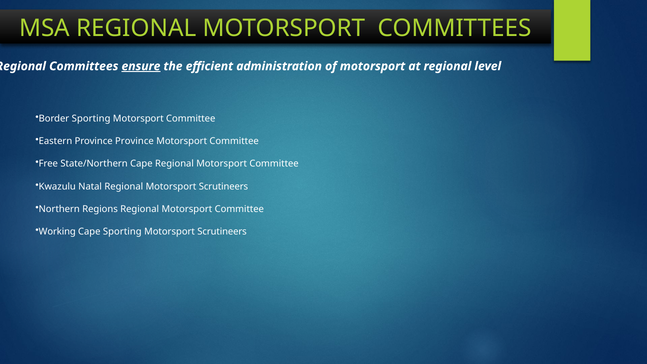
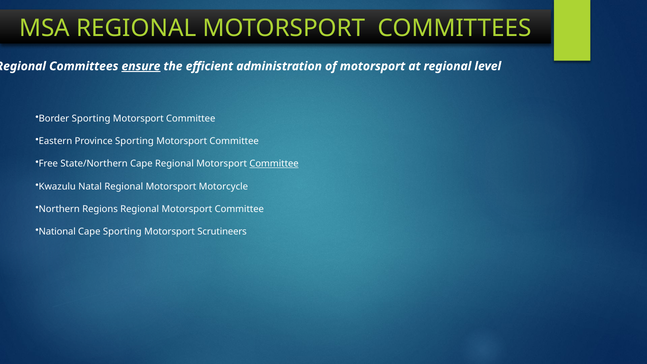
Province Province: Province -> Sporting (134, 141)
Committee underline: none -> present (274, 164)
Regional Motorsport Scrutineers: Scrutineers -> Motorcycle (223, 186)
Working: Working -> National (57, 232)
